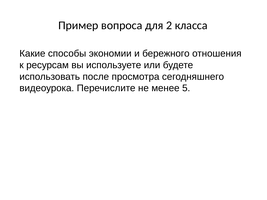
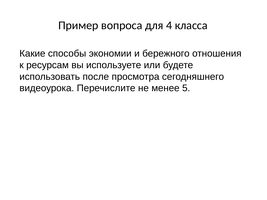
2: 2 -> 4 (169, 26)
